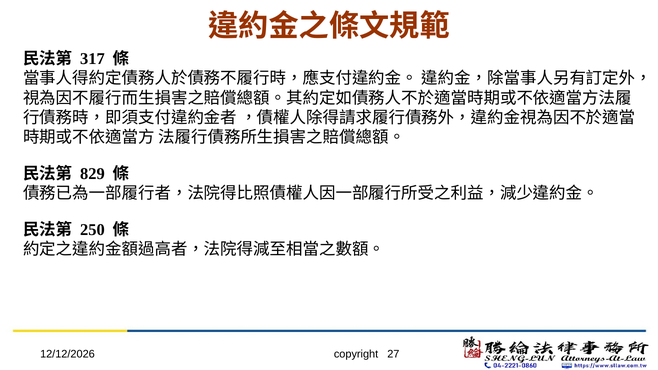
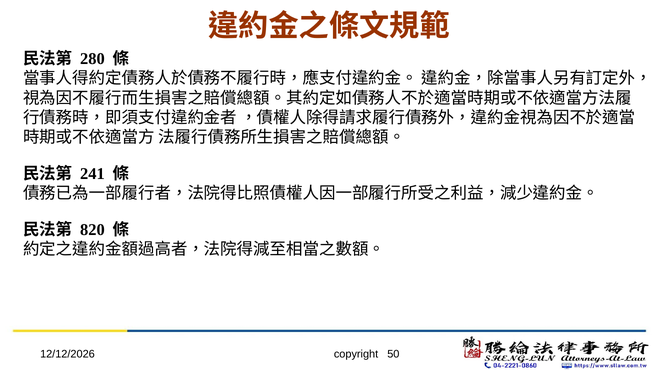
317: 317 -> 280 (92, 59)
829: 829 -> 241 (92, 174)
250: 250 -> 820 (92, 230)
27: 27 -> 50 (393, 354)
